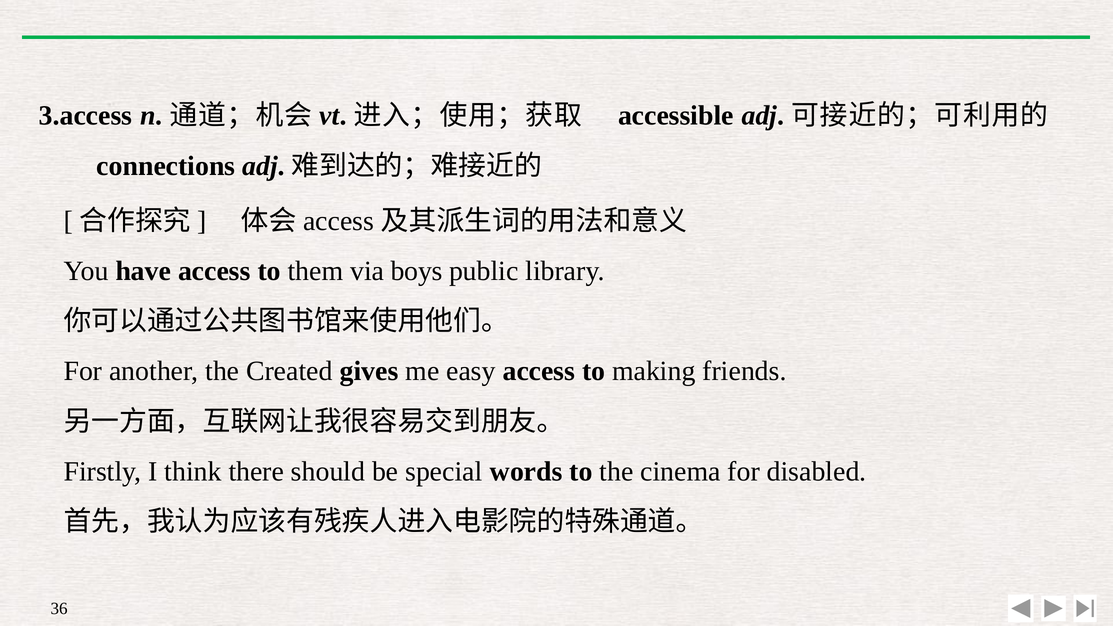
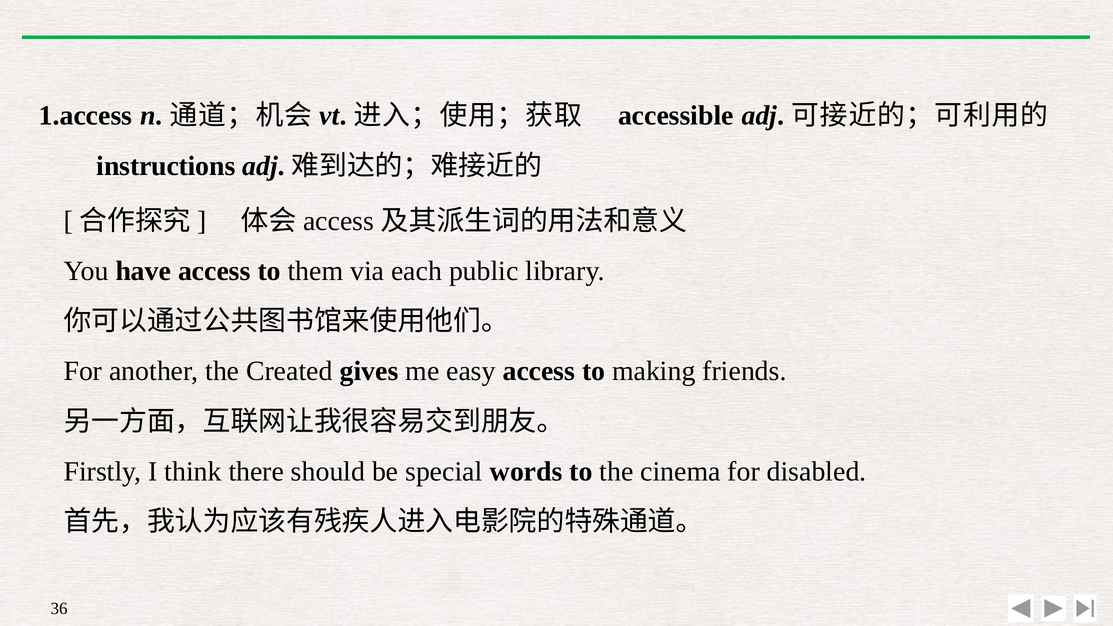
3.access: 3.access -> 1.access (86, 116)
connections: connections -> instructions (166, 166)
boys: boys -> each (417, 271)
